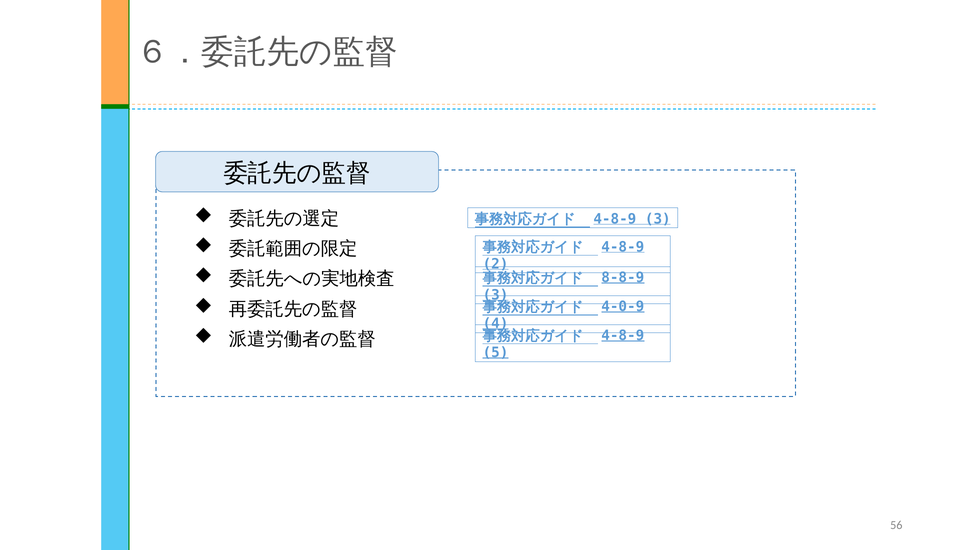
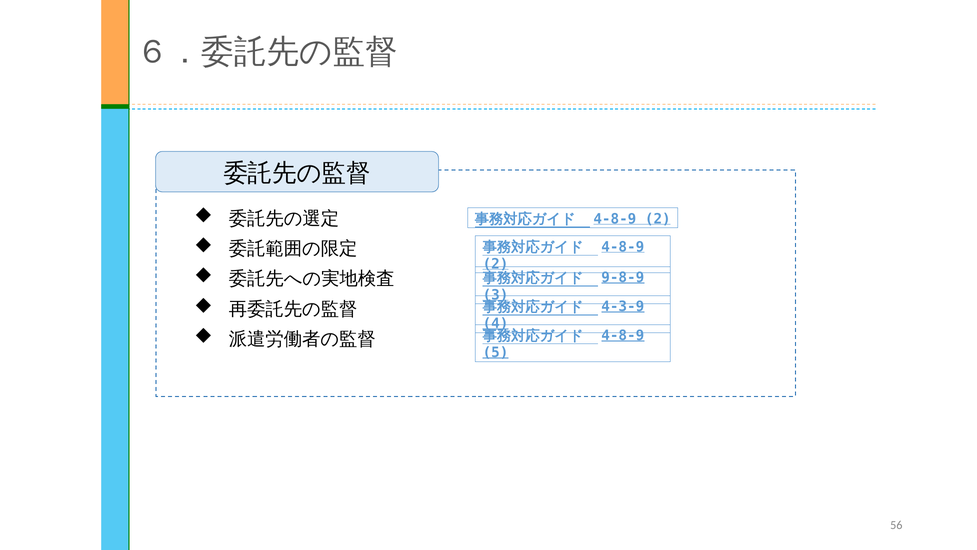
3: 3 -> 2 (658, 219)
8-8-9: 8-8-9 -> 9-8-9 (623, 278)
4-0-9: 4-0-9 -> 4-3-9 (623, 306)
